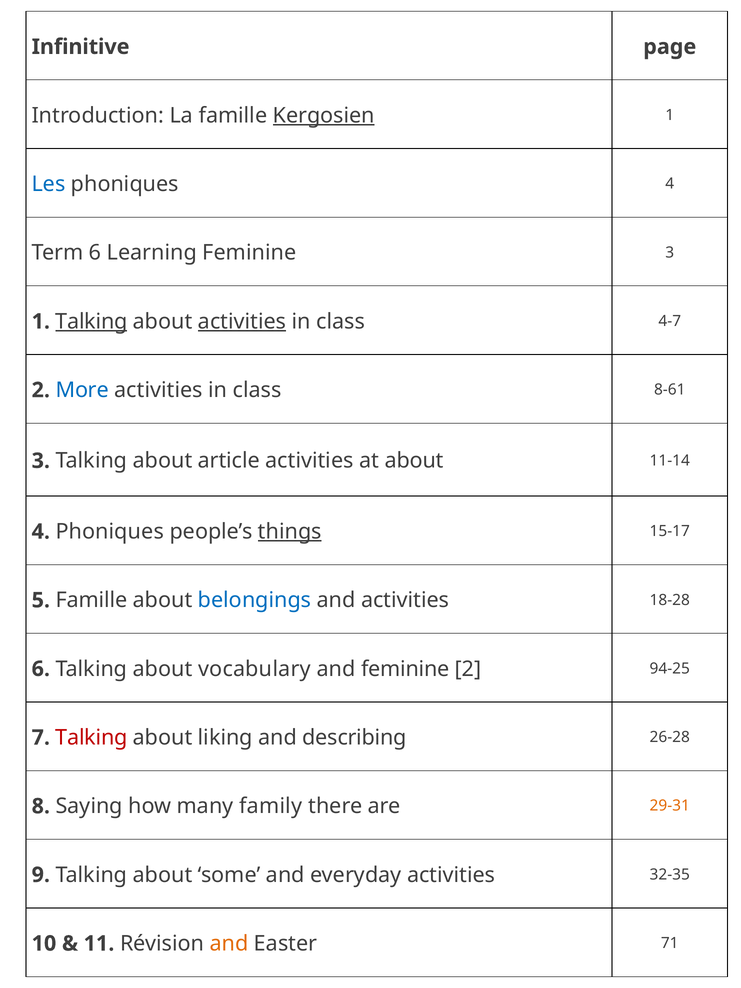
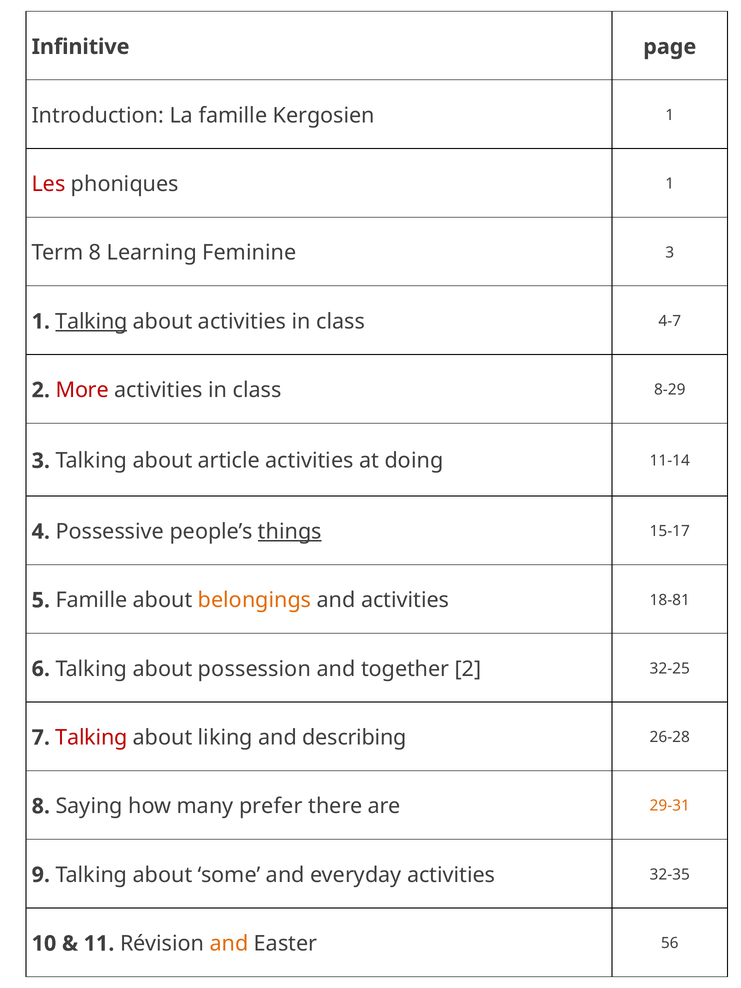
Kergosien underline: present -> none (324, 115)
Les colour: blue -> red (49, 184)
phoniques 4: 4 -> 1 (670, 184)
Term 6: 6 -> 8 (95, 253)
activities underline: present -> none (242, 321)
More colour: blue -> red (82, 390)
8-61: 8-61 -> 8-29 (670, 390)
at about: about -> doing (414, 461)
4 Phoniques: Phoniques -> Possessive (110, 532)
belongings colour: blue -> orange (255, 600)
18-28: 18-28 -> 18-81 (670, 600)
vocabulary: vocabulary -> possession (254, 669)
and feminine: feminine -> together (405, 669)
94-25: 94-25 -> 32-25 (670, 669)
family: family -> prefer (271, 806)
71: 71 -> 56 (670, 943)
